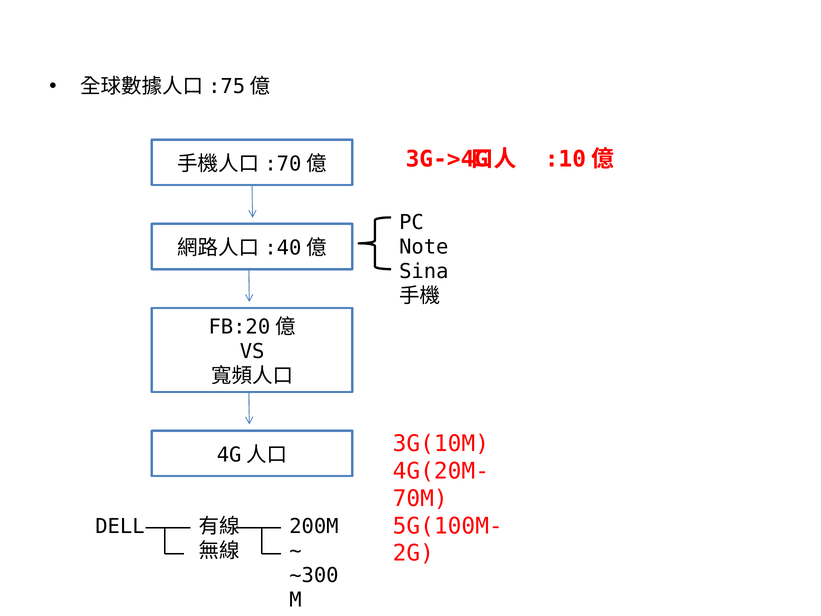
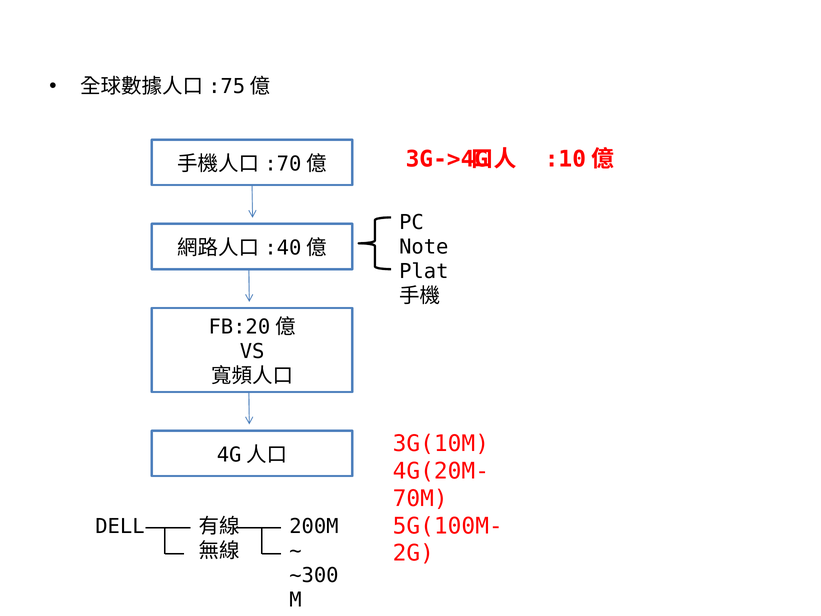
Sina: Sina -> Plat (424, 271)
